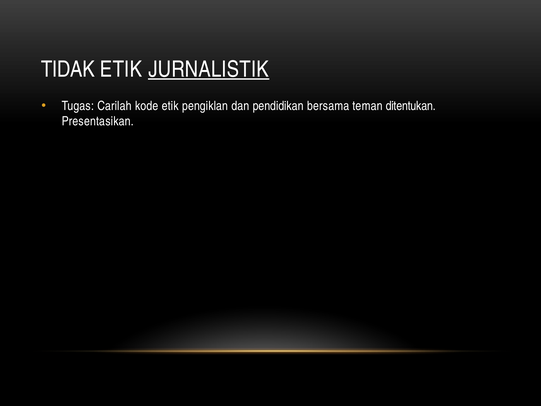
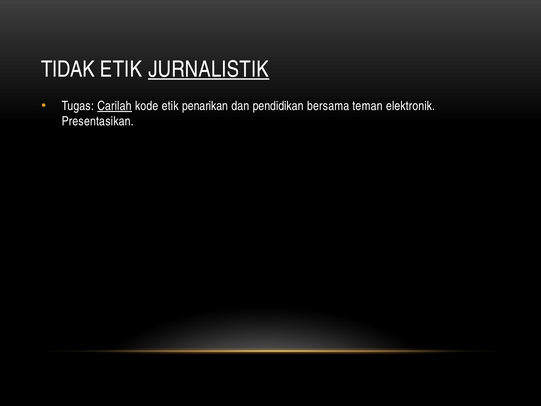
Carilah underline: none -> present (115, 106)
pengiklan: pengiklan -> penarikan (205, 106)
ditentukan: ditentukan -> elektronik (411, 106)
